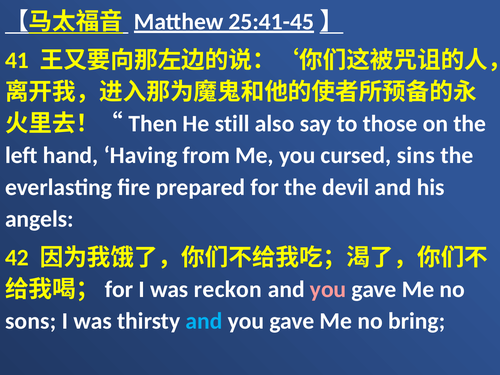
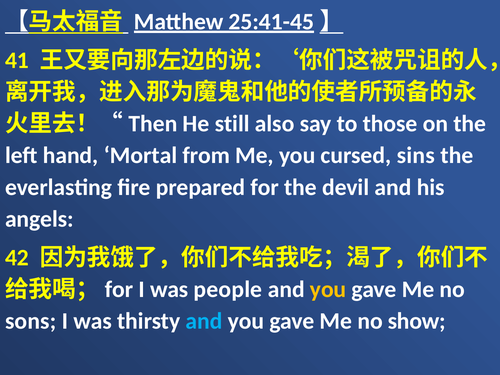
Having: Having -> Mortal (140, 155)
reckon: reckon -> people (228, 289)
you colour: pink -> yellow (328, 289)
bring: bring -> show (417, 321)
